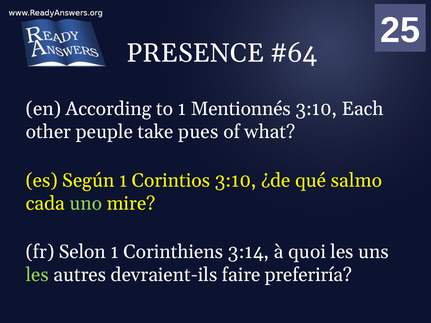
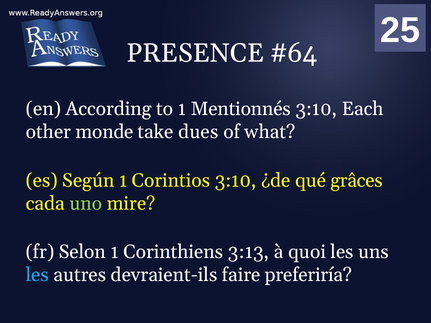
peuple: peuple -> monde (105, 132)
pues: pues -> dues (198, 132)
salmo: salmo -> grâces (357, 181)
3:14: 3:14 -> 3:13 (248, 252)
les colour: light green -> light blue (37, 275)
